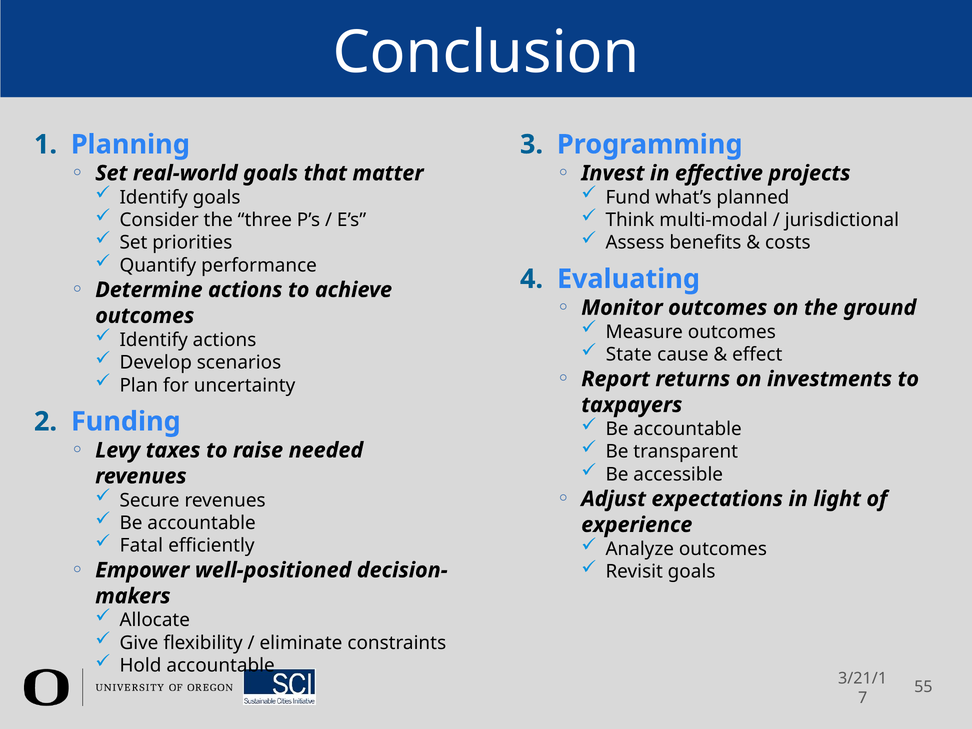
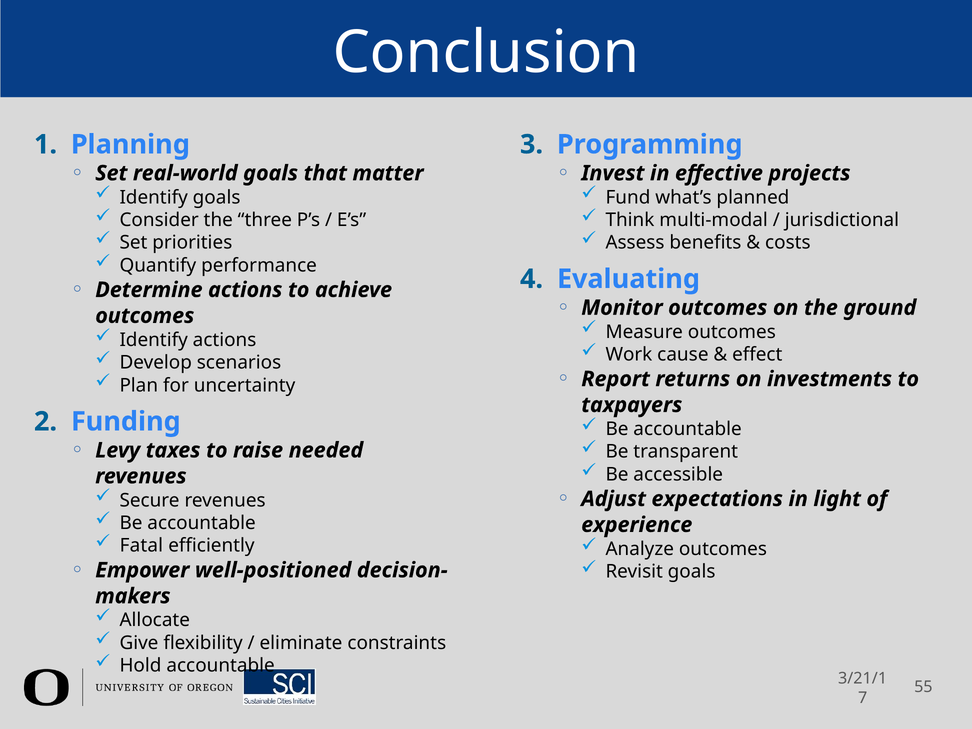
State: State -> Work (629, 355)
